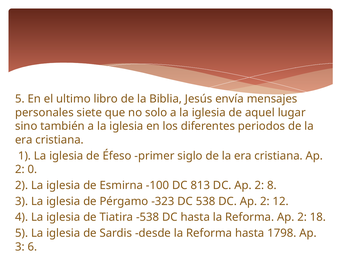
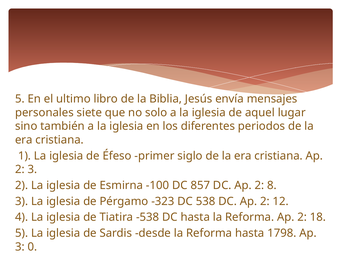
2 0: 0 -> 3 (32, 169)
813: 813 -> 857 (200, 185)
3 6: 6 -> 0 (32, 247)
